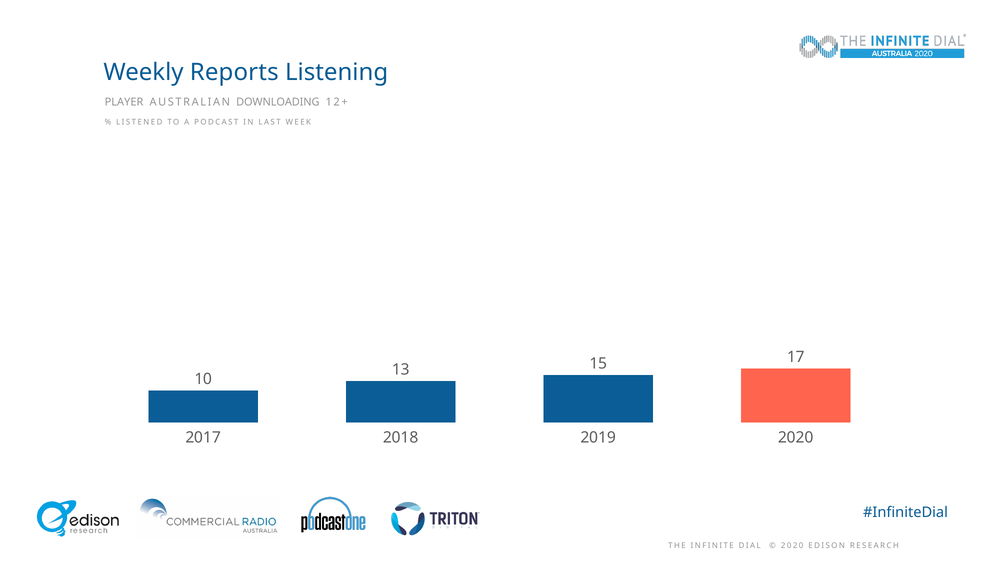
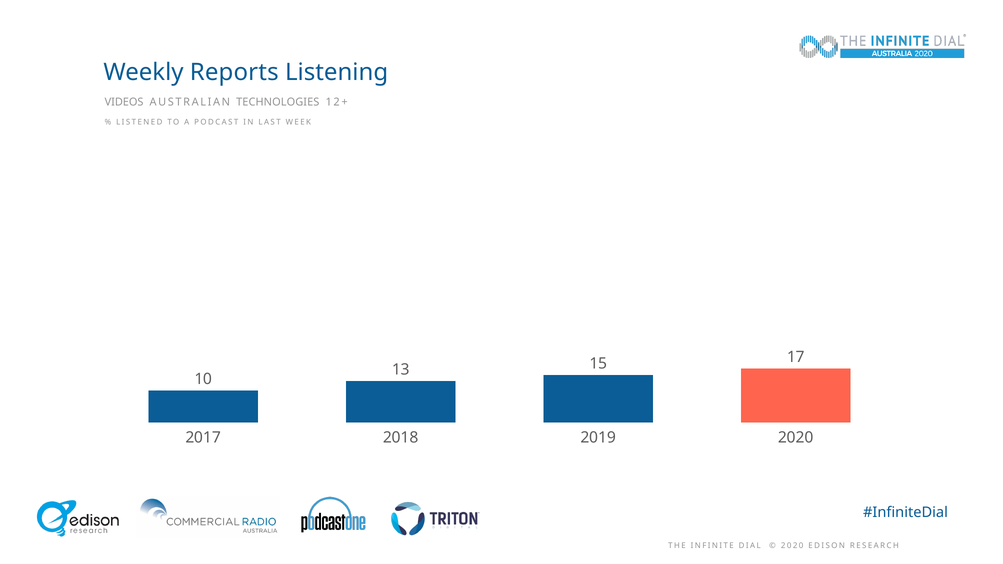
PLAYER: PLAYER -> VIDEOS (124, 102)
DOWNLOADING: DOWNLOADING -> TECHNOLOGIES (278, 102)
